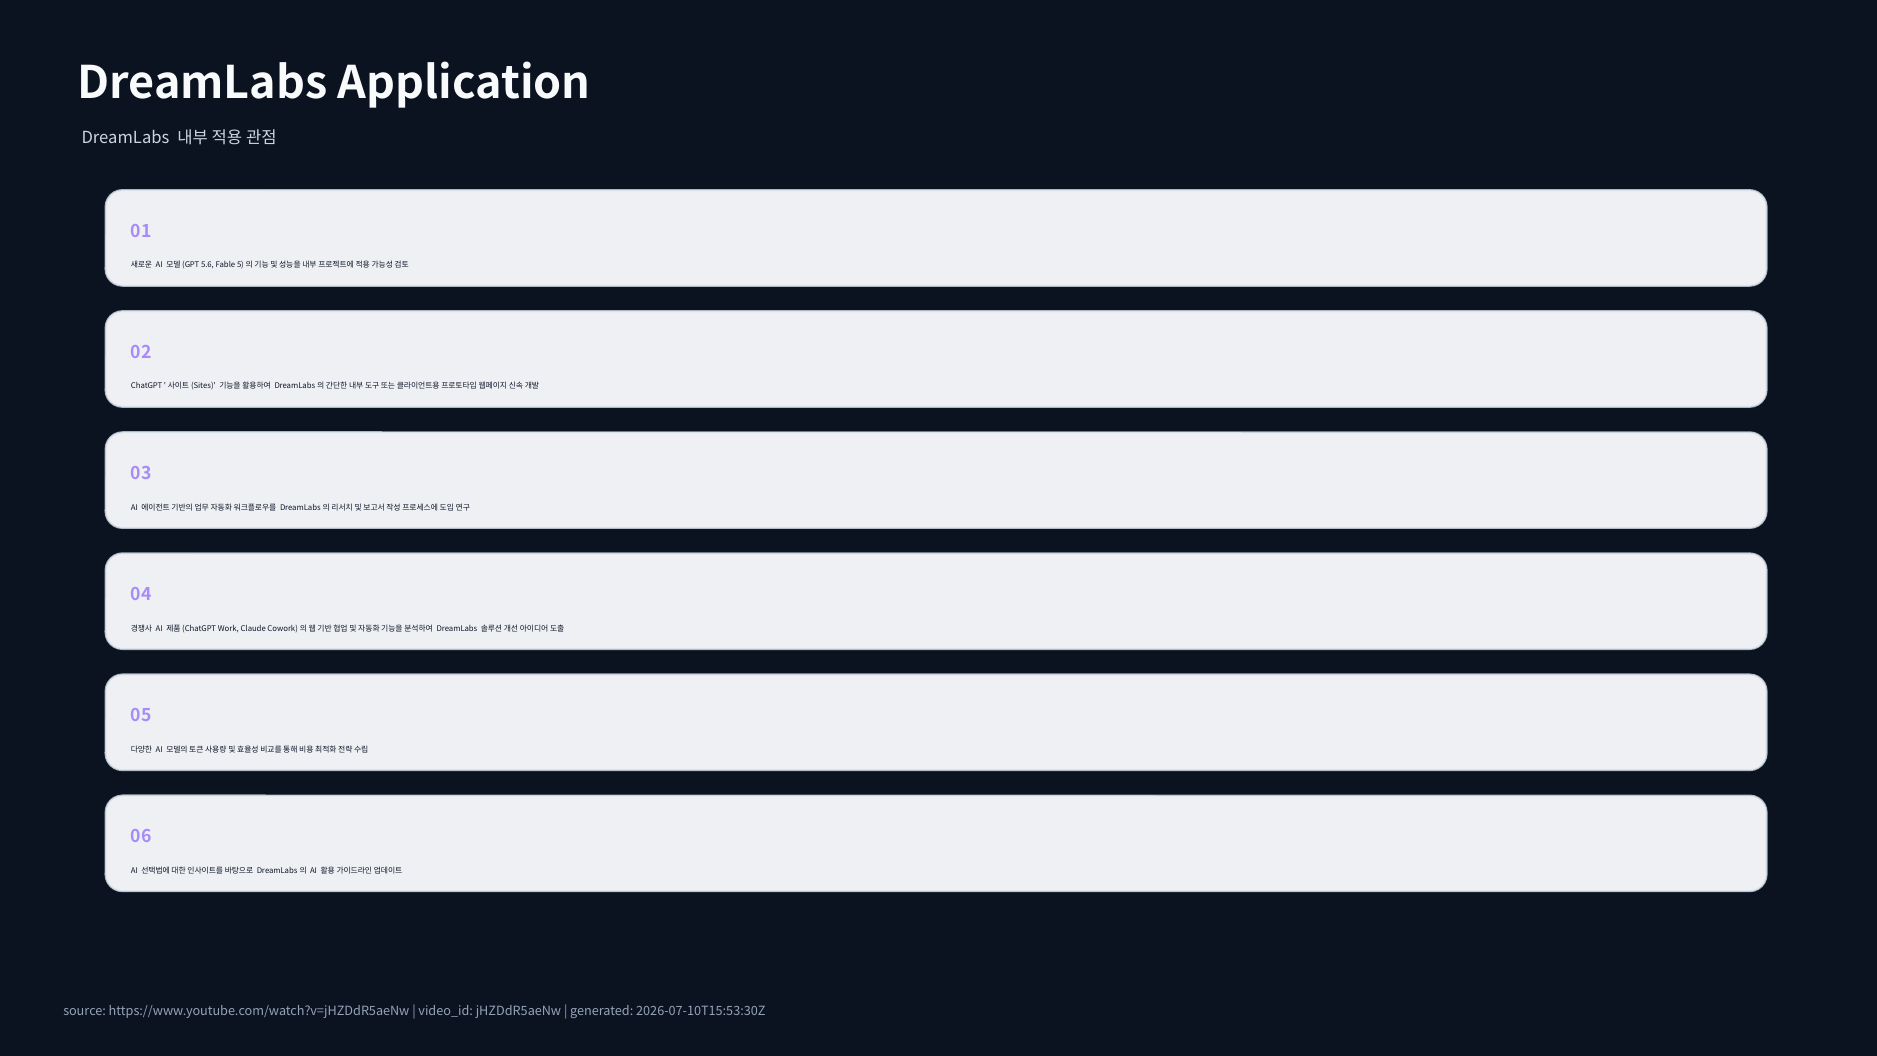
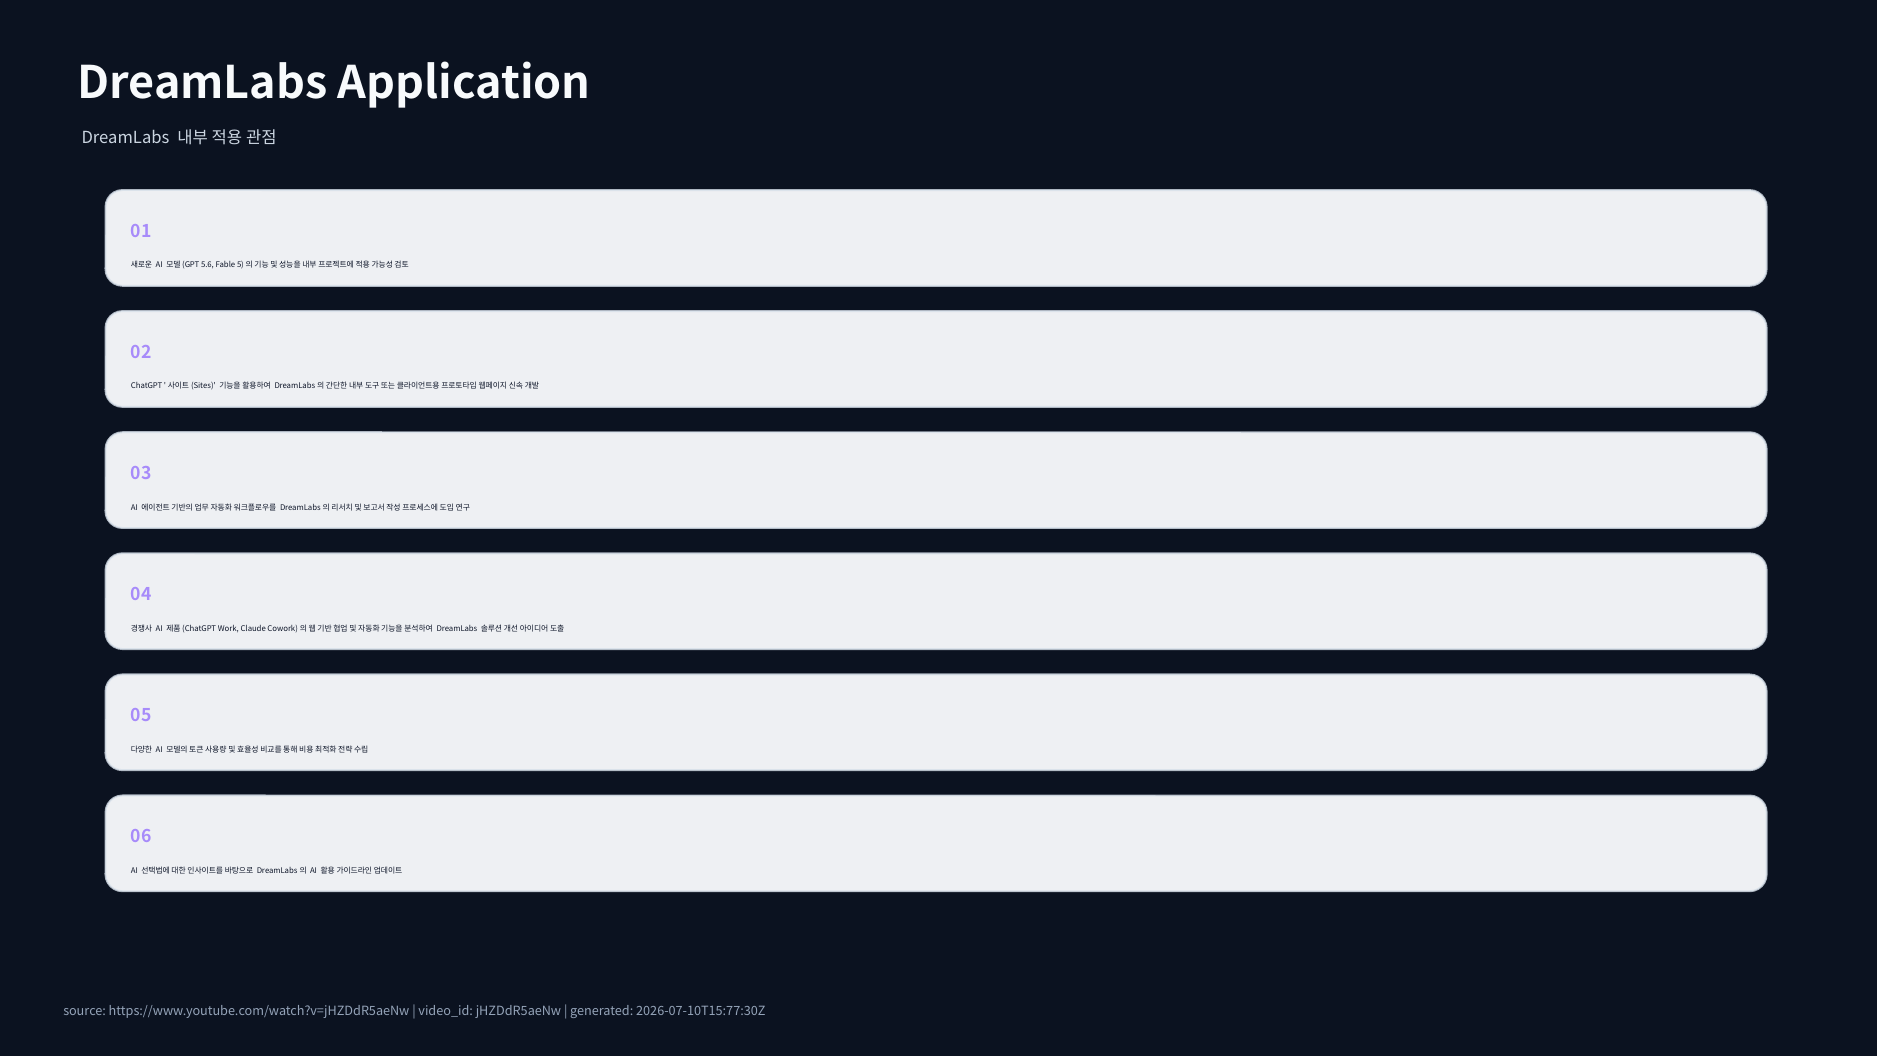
2026-07-10T15:53:30Z: 2026-07-10T15:53:30Z -> 2026-07-10T15:77:30Z (701, 1011)
